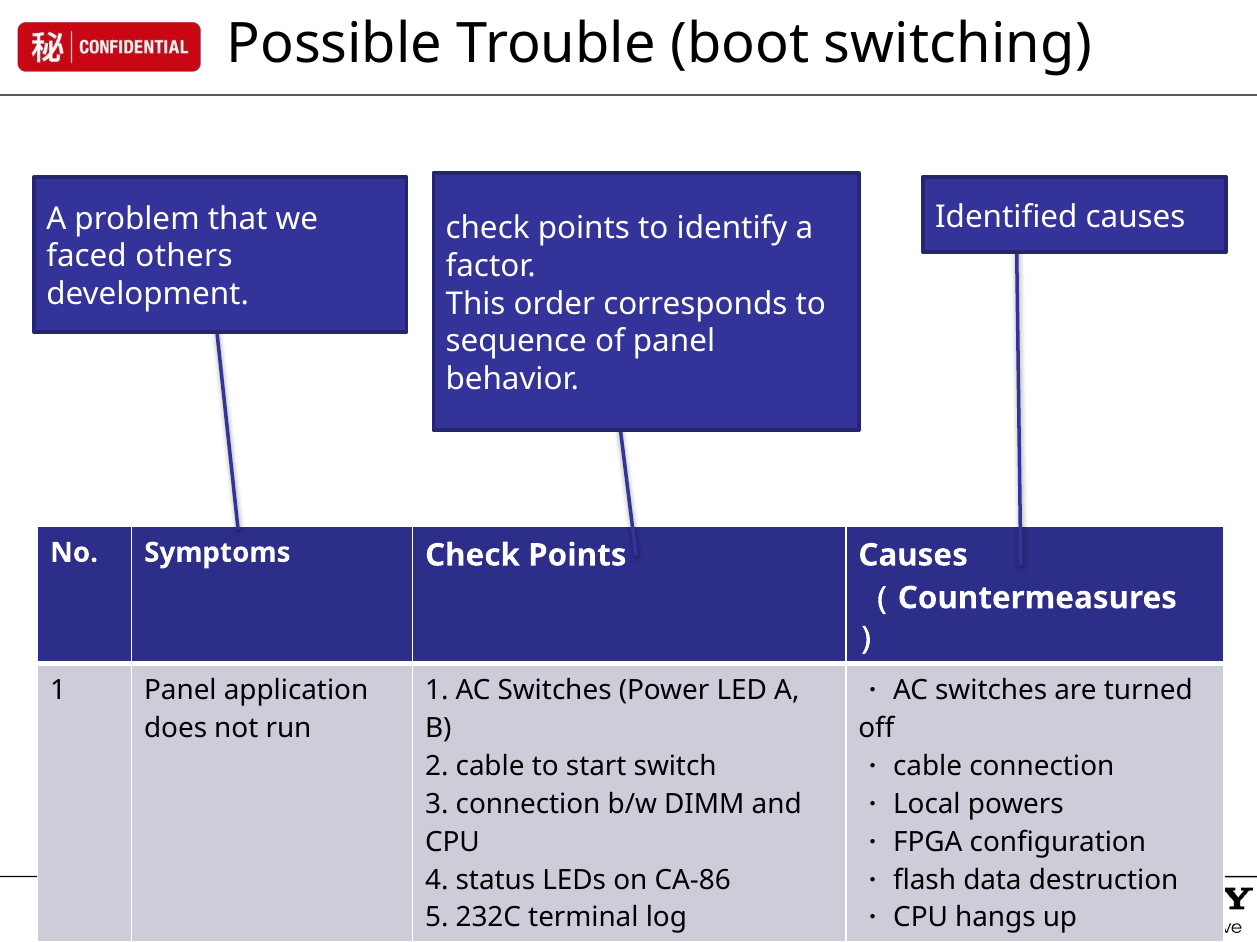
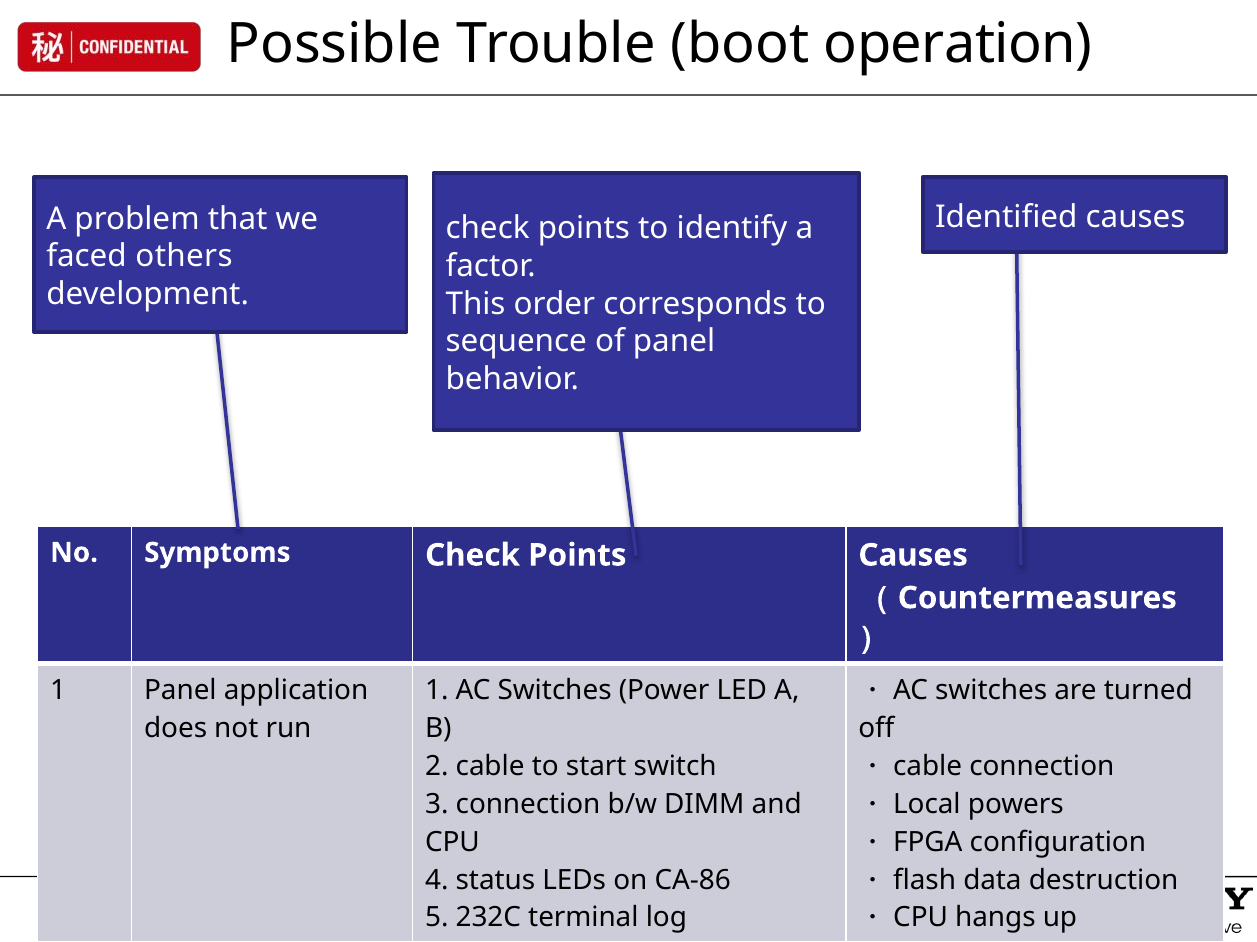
switching: switching -> operation (958, 44)
